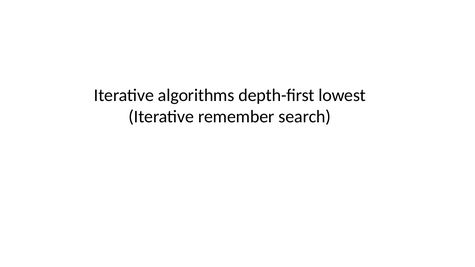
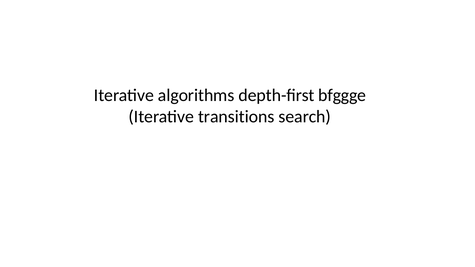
lowest: lowest -> bfggge (342, 95)
remember: remember -> transitions (236, 117)
